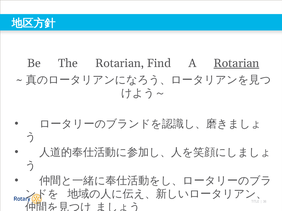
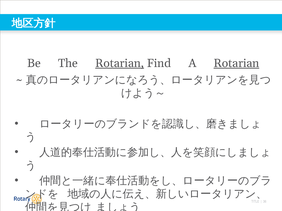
Rotarian underline: none -> present (120, 63)
